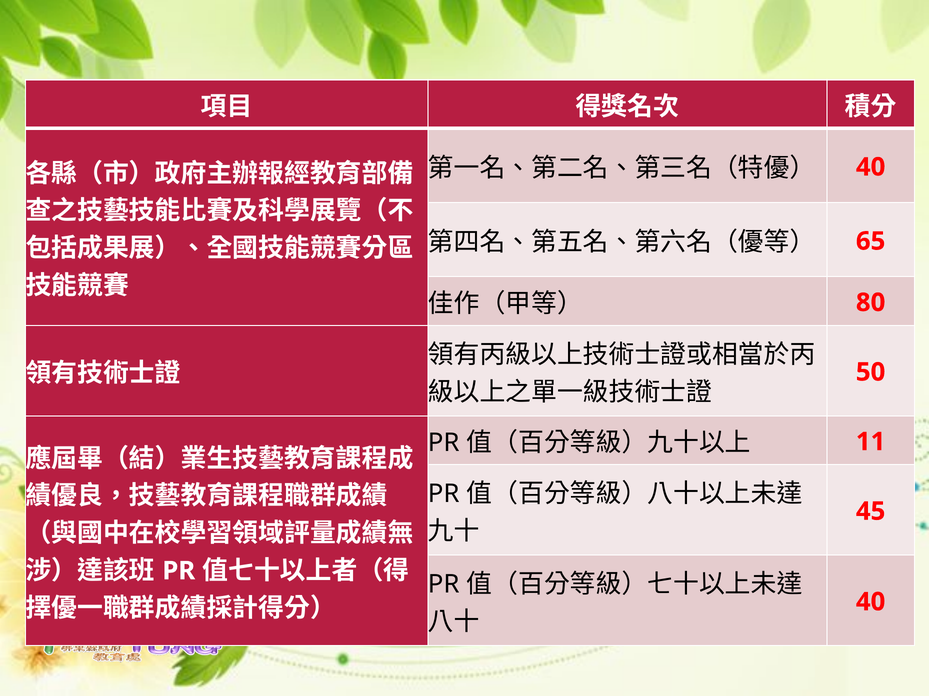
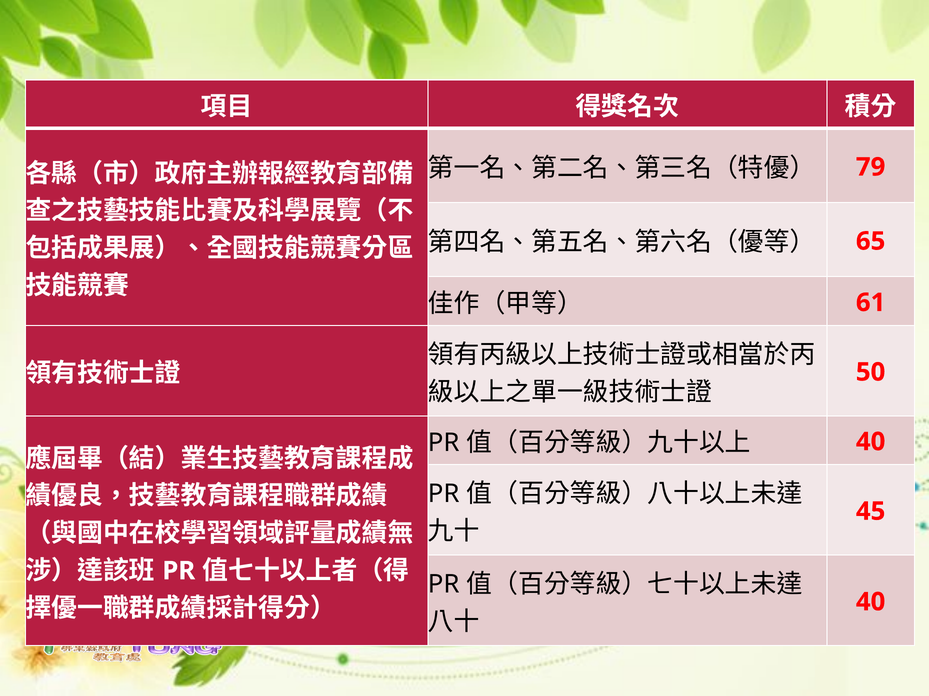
40: 40 -> 79 (871, 167)
80: 80 -> 61 (871, 303)
11: 11 -> 40 (871, 442)
